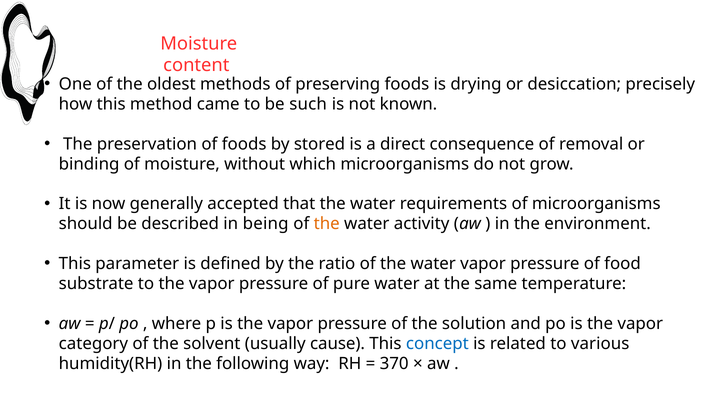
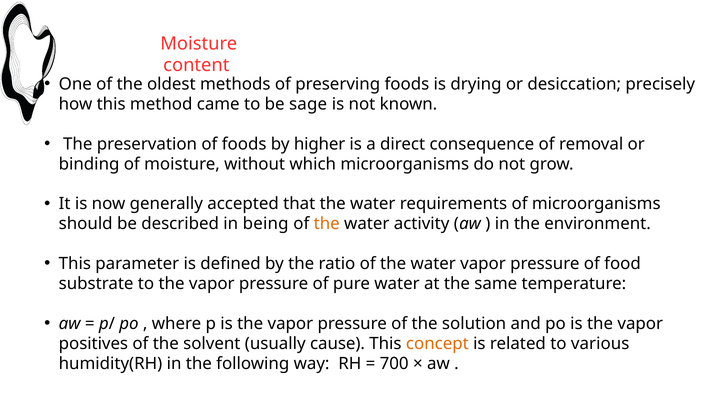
such: such -> sage (308, 104)
stored: stored -> higher (320, 144)
category: category -> positives (93, 343)
concept colour: blue -> orange (437, 343)
370: 370 -> 700 (394, 363)
